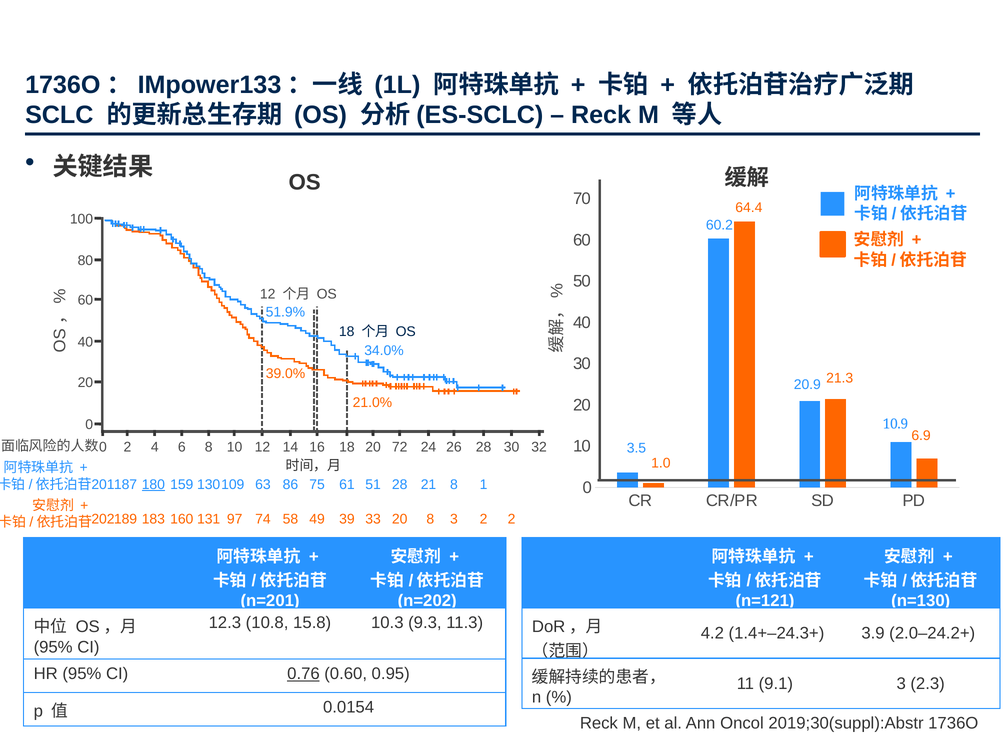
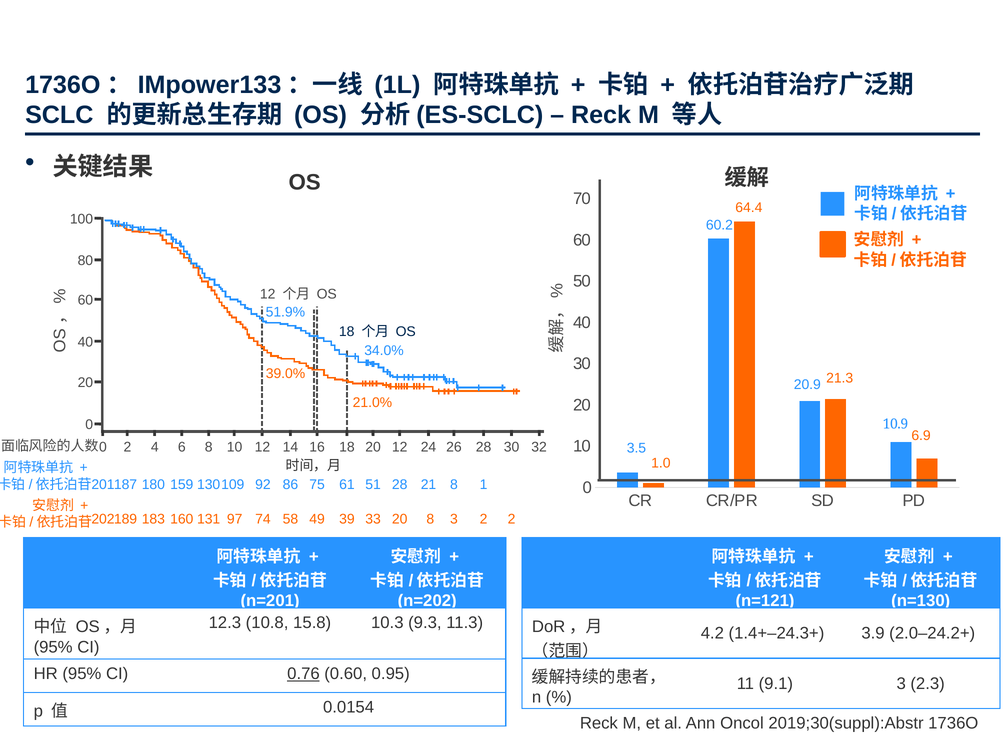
20 72: 72 -> 12 (400, 447)
180 underline: present -> none (153, 484)
63: 63 -> 92 (263, 484)
